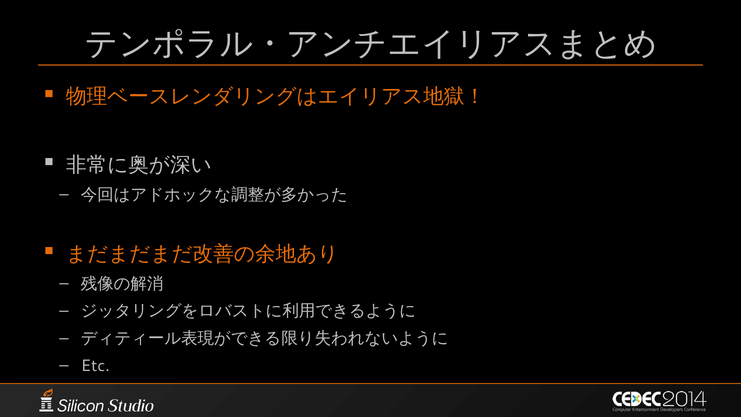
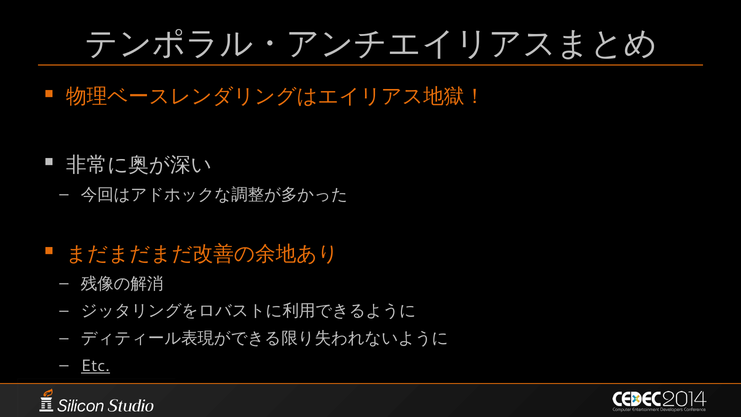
Etc underline: none -> present (95, 366)
